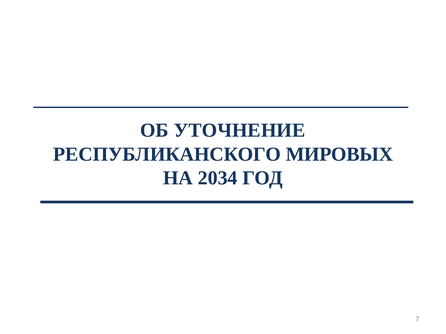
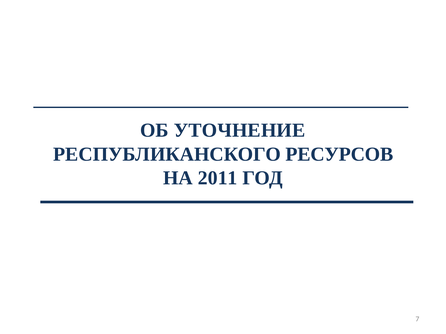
МИРОВЫХ: МИРОВЫХ -> РЕСУРСОВ (339, 154)
2034: 2034 -> 2011 (218, 178)
